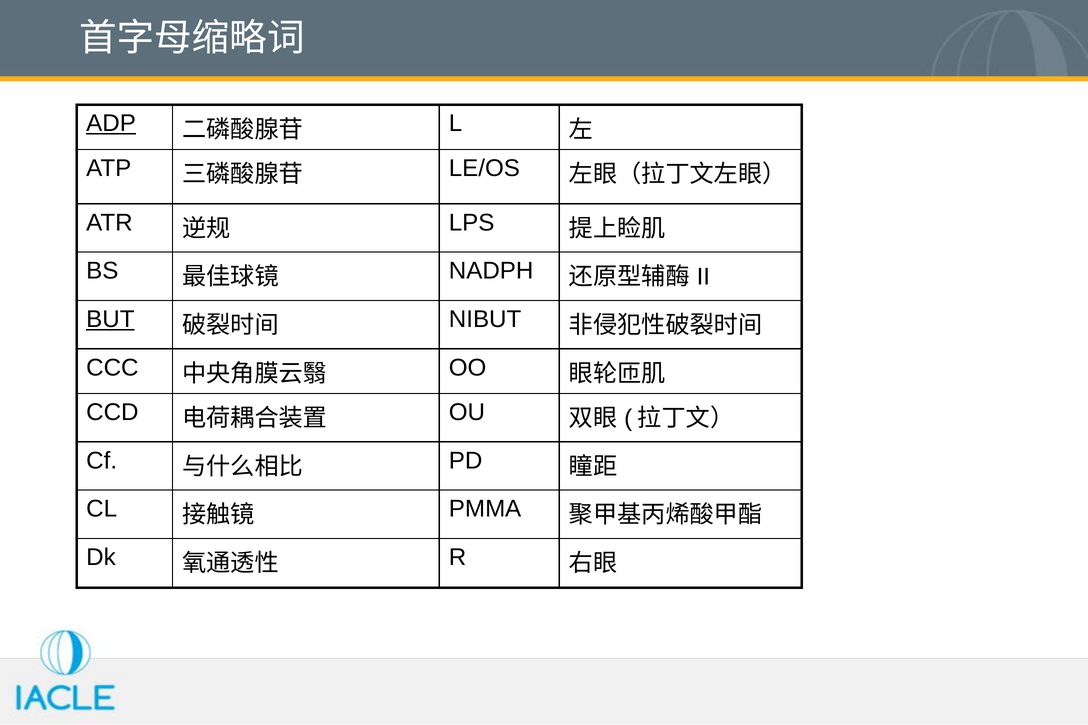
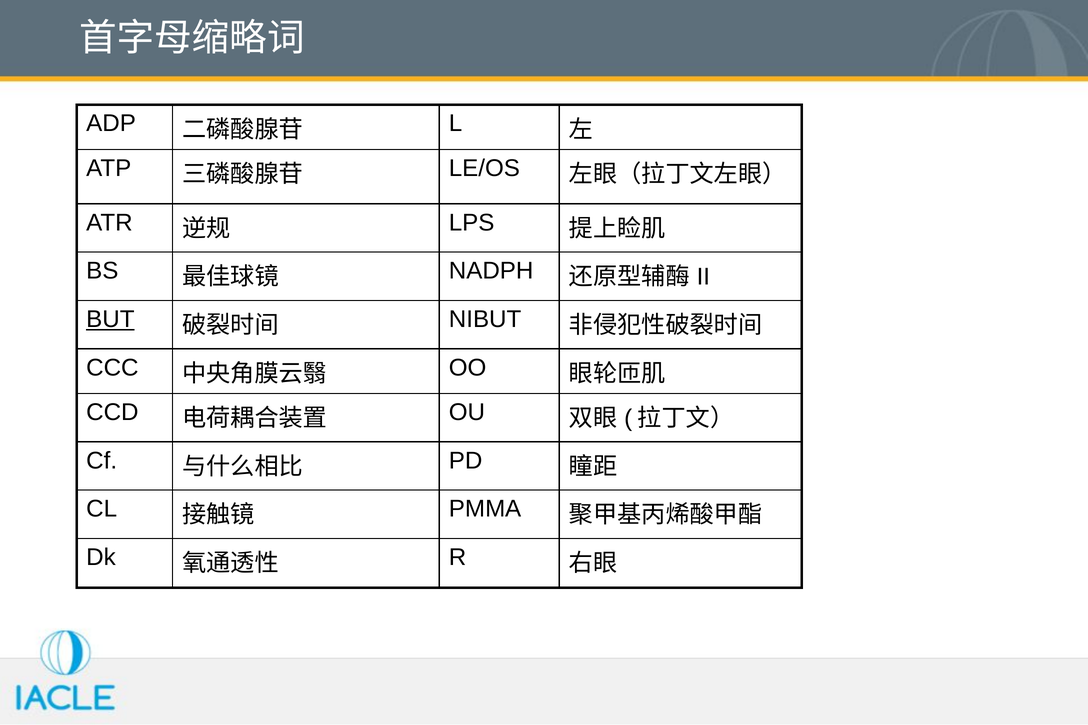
ADP underline: present -> none (111, 124)
